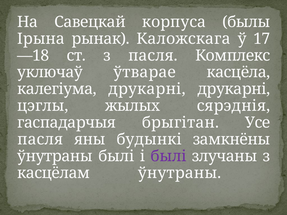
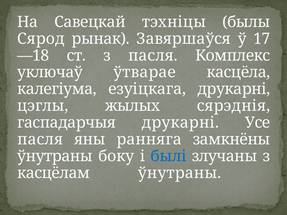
корпуса: корпуса -> тэхніцы (174, 22)
Ірына: Ірына -> Сярод (41, 39)
Каложскага: Каложскага -> Завяршаўся (184, 39)
калегіума друкарні: друкарні -> езуіцкага (147, 89)
гаспадарчыя брыгітан: брыгітан -> друкарні (180, 123)
будынкі: будынкі -> ранняга (149, 140)
ўнутраны былі: былі -> боку (116, 156)
былі colour: purple -> blue (169, 156)
